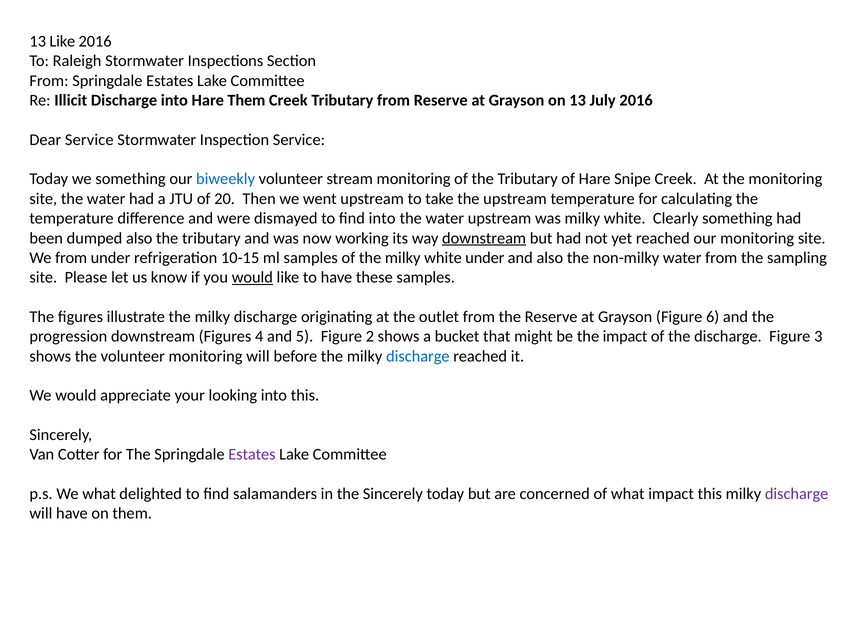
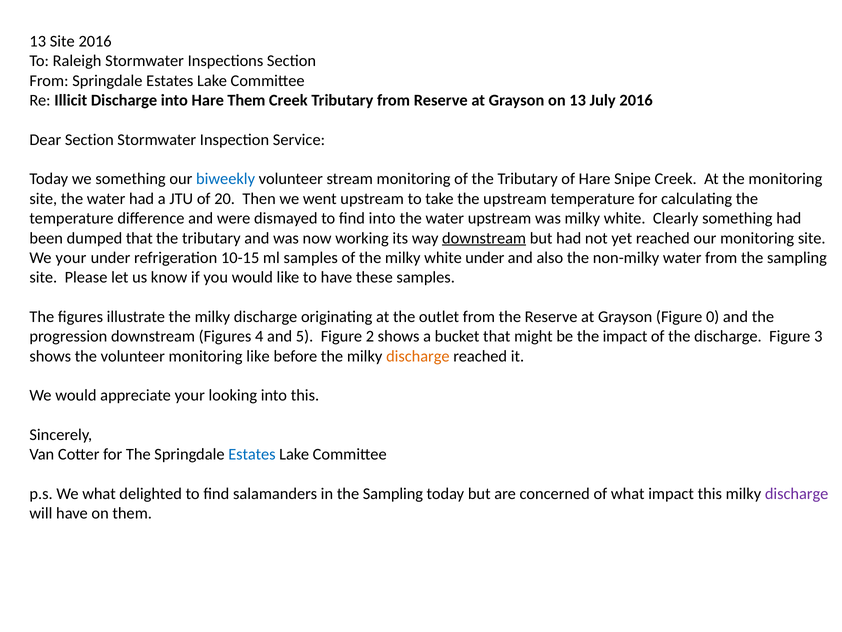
13 Like: Like -> Site (62, 41)
Dear Service: Service -> Section (89, 140)
dumped also: also -> that (139, 238)
We from: from -> your (71, 258)
would underline: present -> none (252, 277)
6: 6 -> 0 (713, 317)
monitoring will: will -> like (258, 356)
discharge colour: blue -> orange (418, 356)
Estates colour: purple -> blue (252, 454)
in the Sincerely: Sincerely -> Sampling (393, 493)
